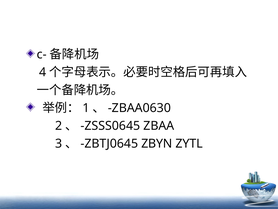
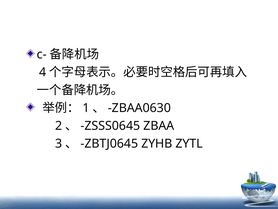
ZBYN: ZBYN -> ZYHB (157, 143)
